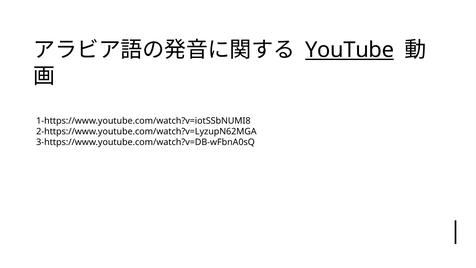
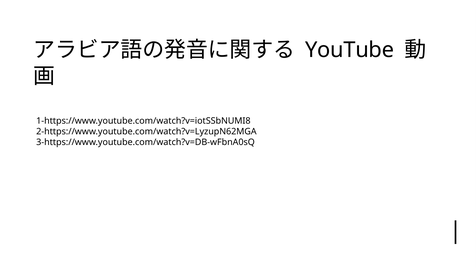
YouTube underline: present -> none (350, 50)
